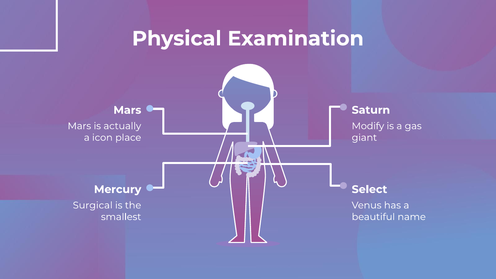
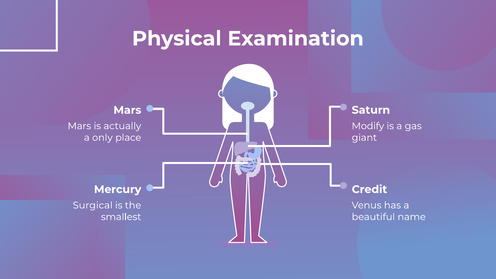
icon: icon -> only (102, 138)
Select: Select -> Credit (369, 189)
